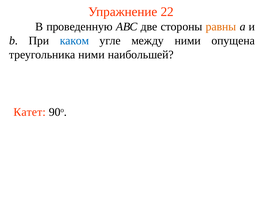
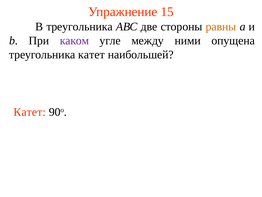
22: 22 -> 15 (167, 12)
В проведенную: проведенную -> треугольника (79, 27)
каком colour: blue -> purple (74, 41)
треугольника ними: ними -> катет (92, 55)
